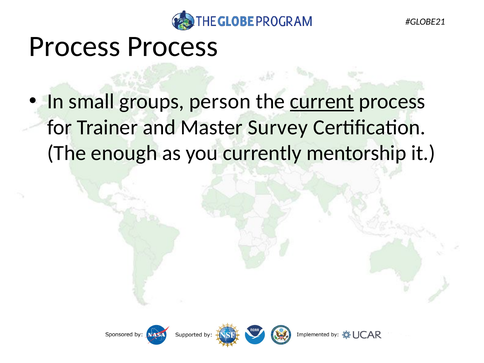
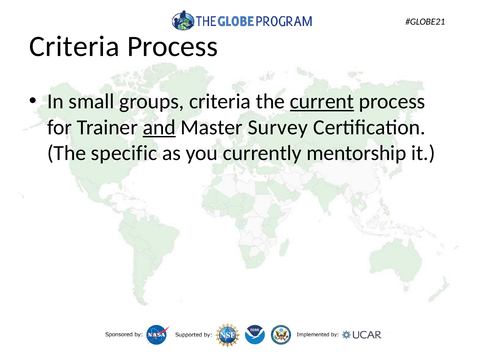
Process: Process -> Criteria (74, 46)
groups person: person -> criteria (220, 101)
and underline: none -> present (159, 127)
enough: enough -> specific (124, 153)
